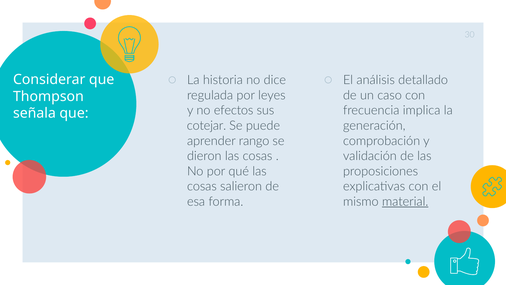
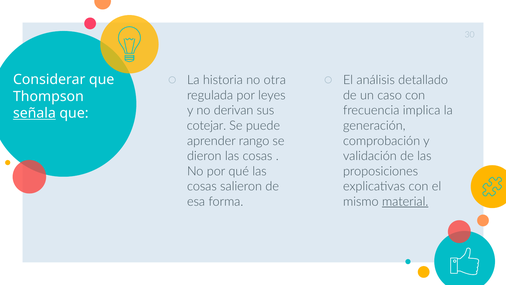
dice: dice -> otra (275, 80)
efectos: efectos -> derivan (234, 110)
señala underline: none -> present (34, 113)
